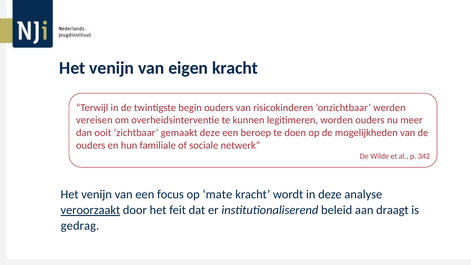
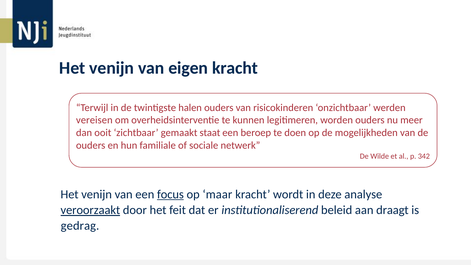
begin: begin -> halen (190, 108)
gemaakt deze: deze -> staat (210, 133)
focus underline: none -> present (170, 194)
mate: mate -> maar (217, 194)
